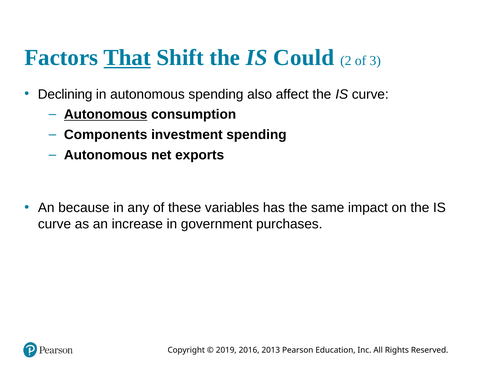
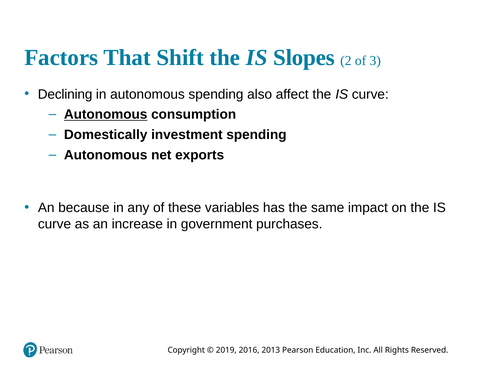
That underline: present -> none (127, 58)
Could: Could -> Slopes (304, 58)
Components: Components -> Domestically (106, 135)
